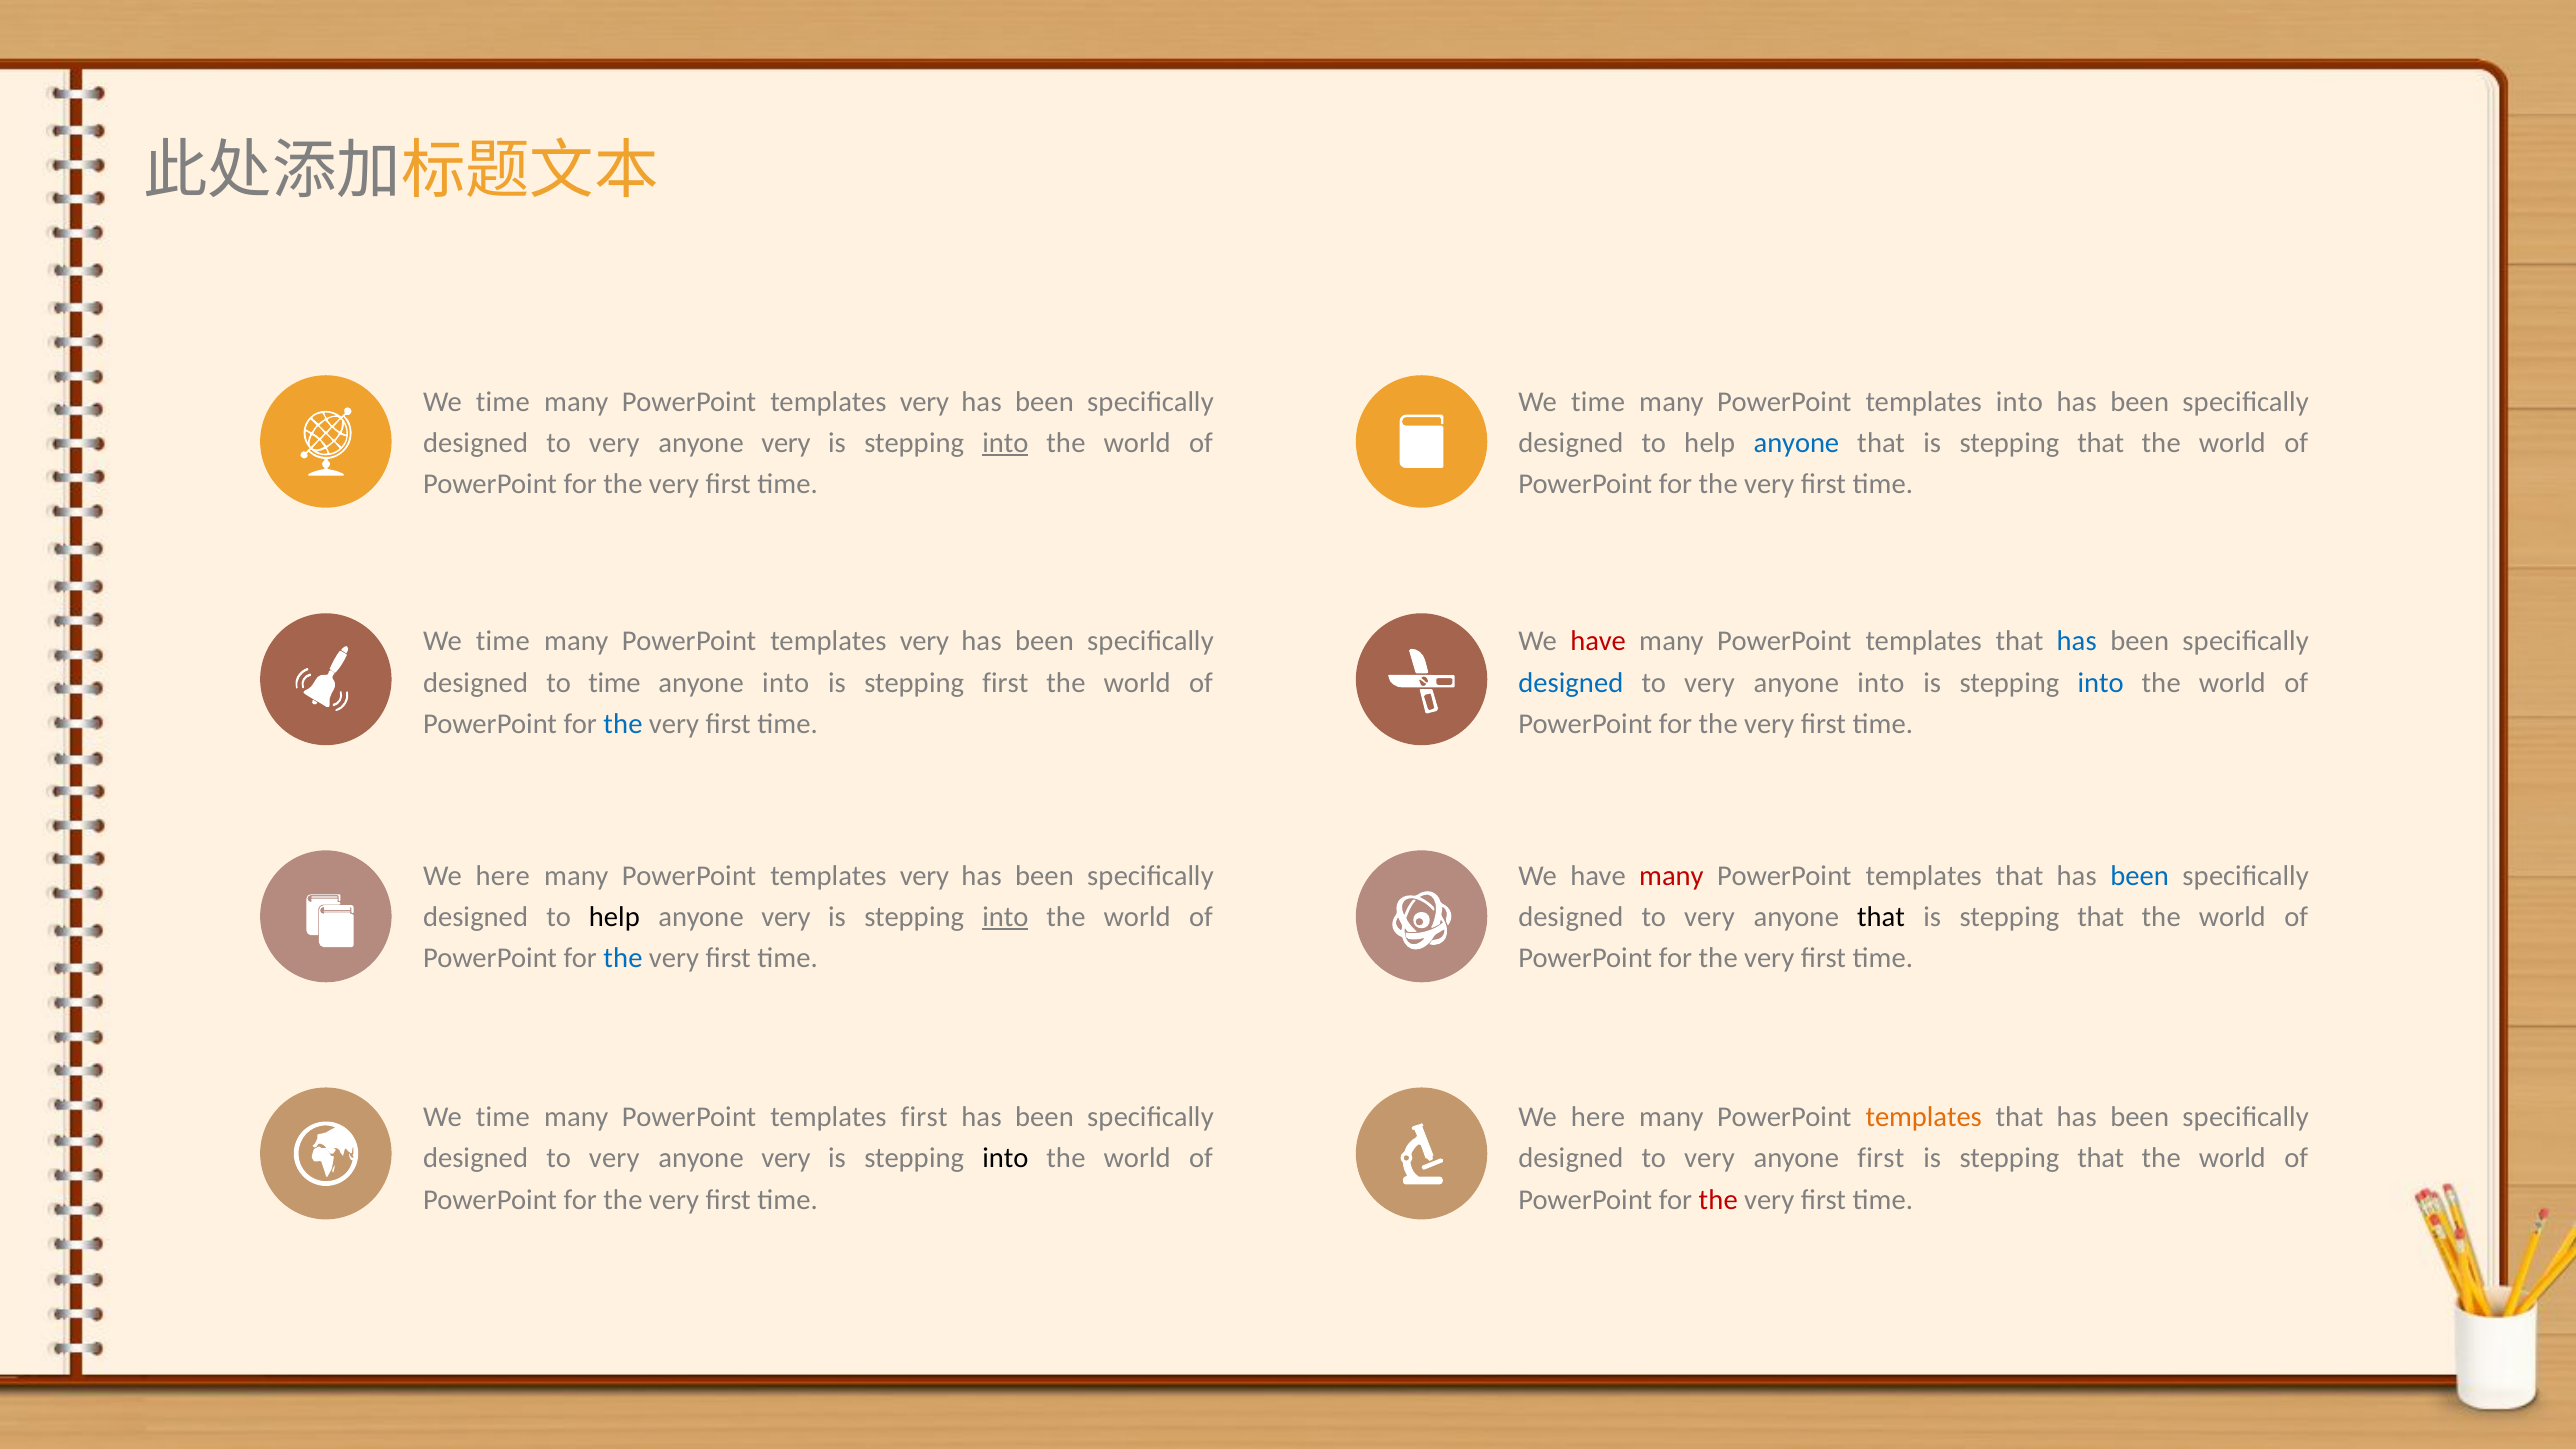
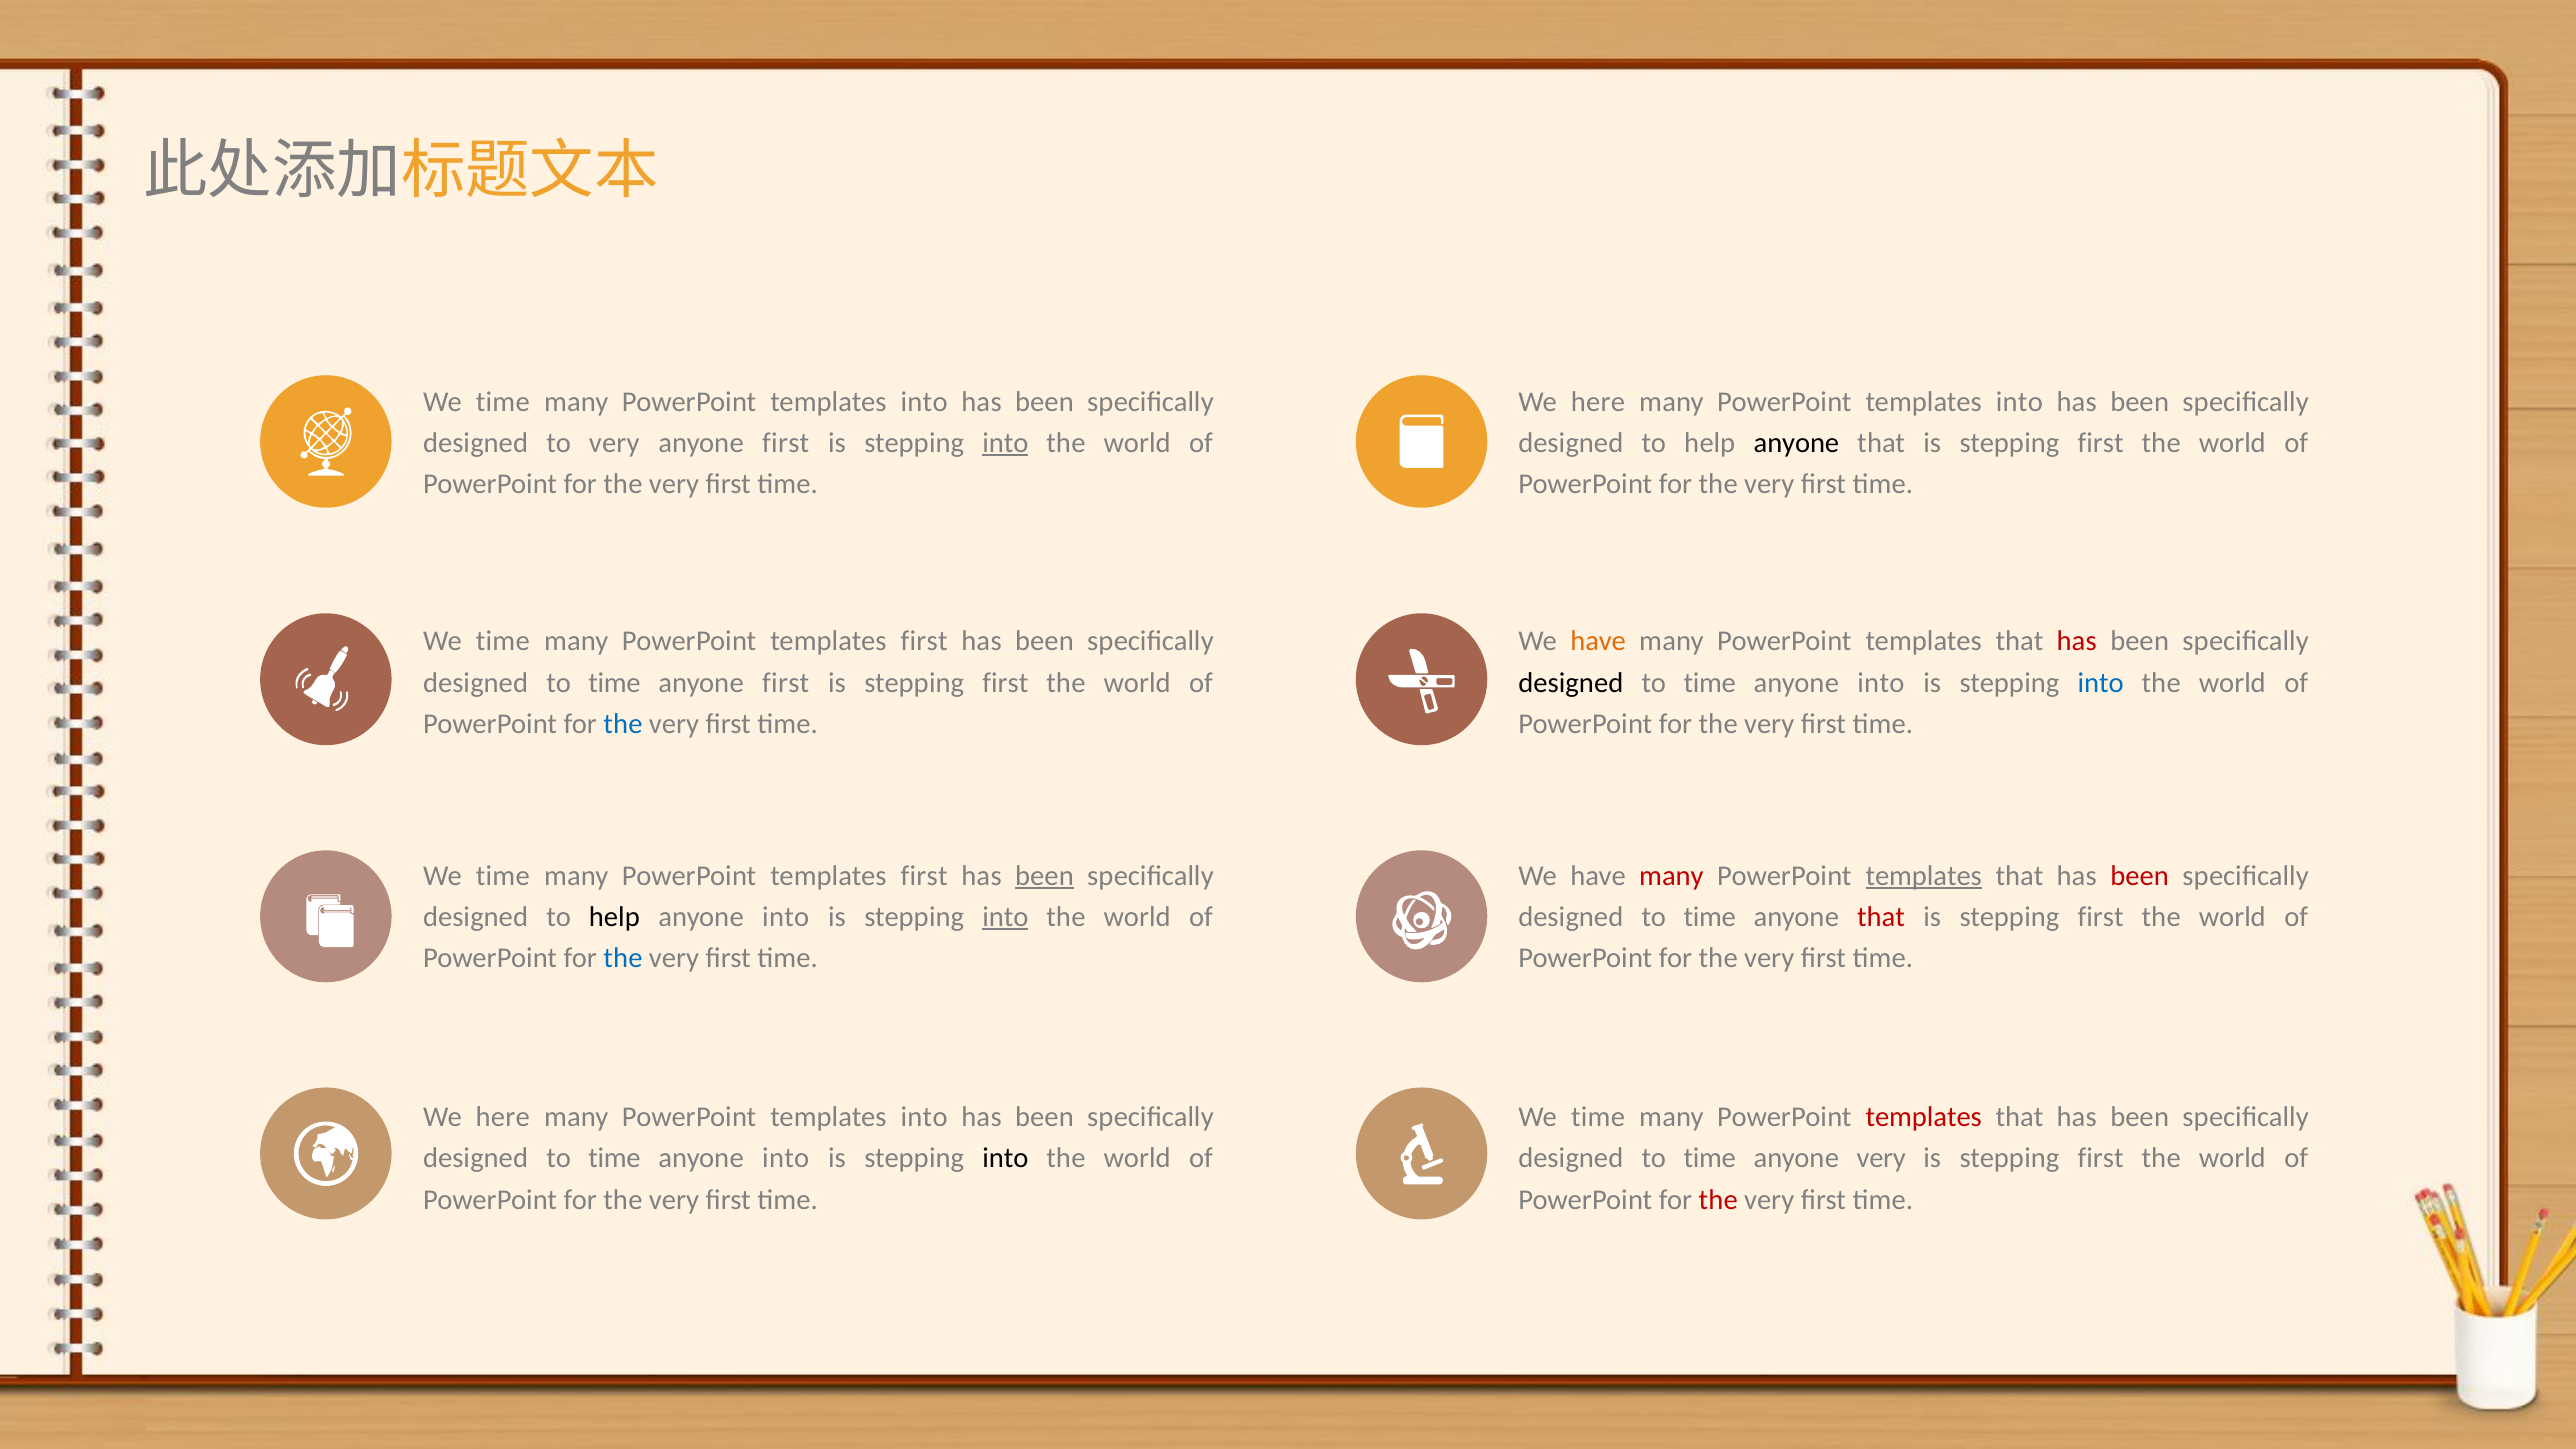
very: very -> into (924, 402)
time: time -> here (1598, 402)
very: very -> first (786, 443)
anyone colour: blue -> black (1796, 443)
that: that -> first (2101, 443)
very: very -> first (924, 642)
have colour: red -> orange (1598, 642)
has colour: blue -> red (2077, 642)
into: into -> first (786, 683)
designed colour: blue -> black (1571, 683)
very: very -> time (1710, 683)
here: here -> time (503, 876)
very: very -> first (924, 876)
been underline: none -> present (1044, 876)
templates underline: none -> present (1924, 876)
been colour: blue -> red (2140, 876)
very: very -> into (786, 917)
very: very -> time (1710, 917)
that colour: black -> red (1881, 917)
that: that -> first (2101, 917)
time: time -> here (503, 1118)
first: first -> into (924, 1118)
here: here -> time (1598, 1118)
templates colour: orange -> red (1924, 1118)
very: very -> time (615, 1159)
very: very -> into (786, 1159)
very: very -> time (1710, 1159)
anyone first: first -> very (1881, 1159)
that: that -> first (2101, 1159)
